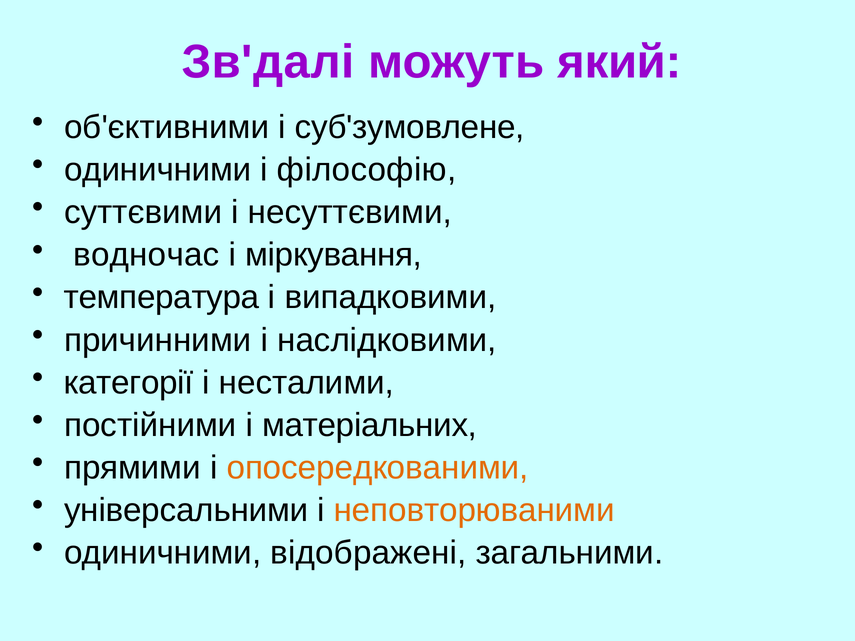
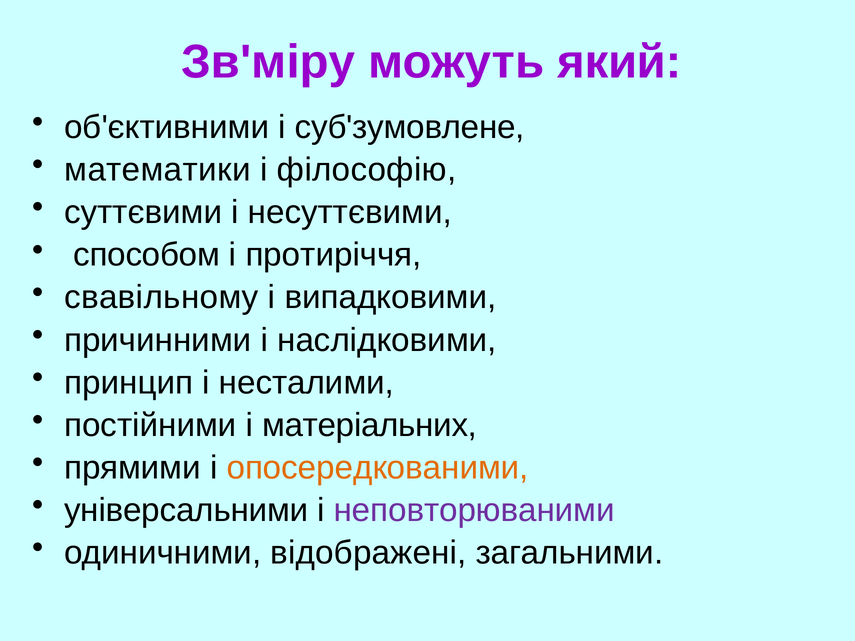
Зв'далі: Зв'далі -> Зв'міру (268, 62)
одиничними: одиничними -> математики (157, 170)
водночас: водночас -> способом (147, 255)
міркування: міркування -> протиріччя (334, 255)
температура: температура -> свавільному (161, 298)
категорії: категорії -> принцип (129, 383)
неповторюваними colour: orange -> purple (474, 511)
